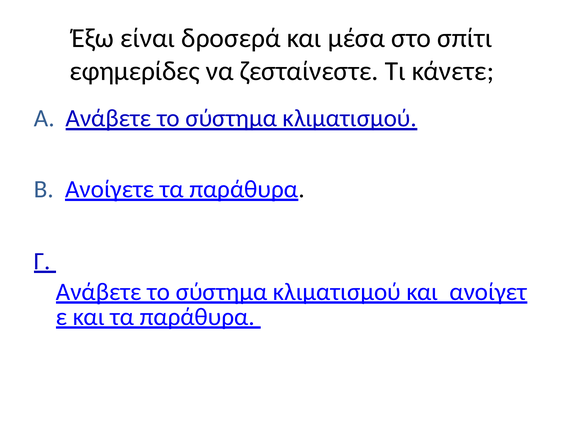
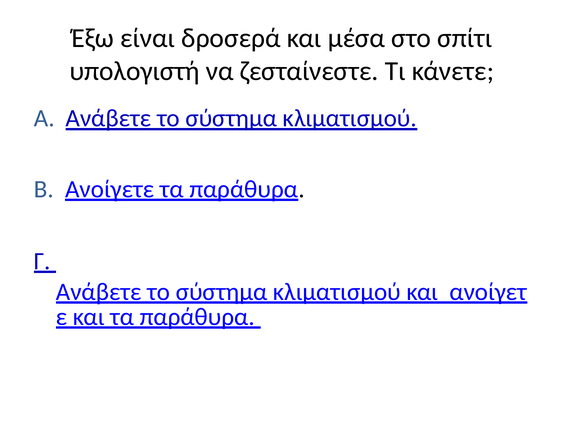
εφημερίδες: εφημερίδες -> υπολογιστή (135, 71)
